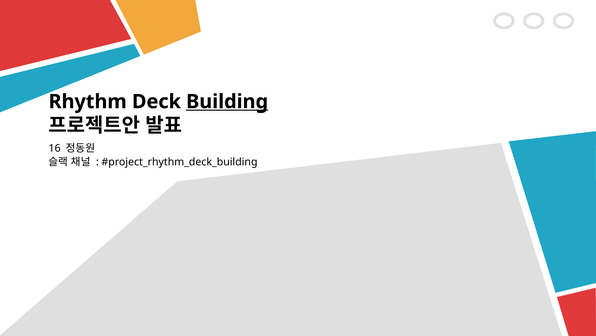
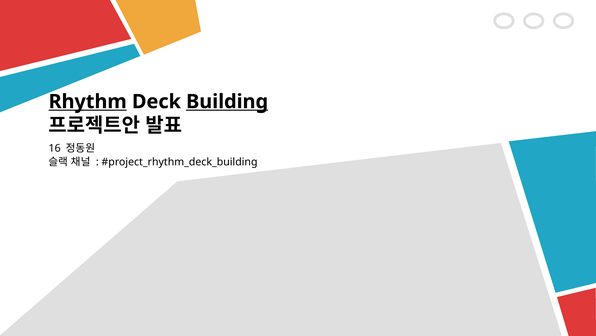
Rhythm underline: none -> present (88, 101)
